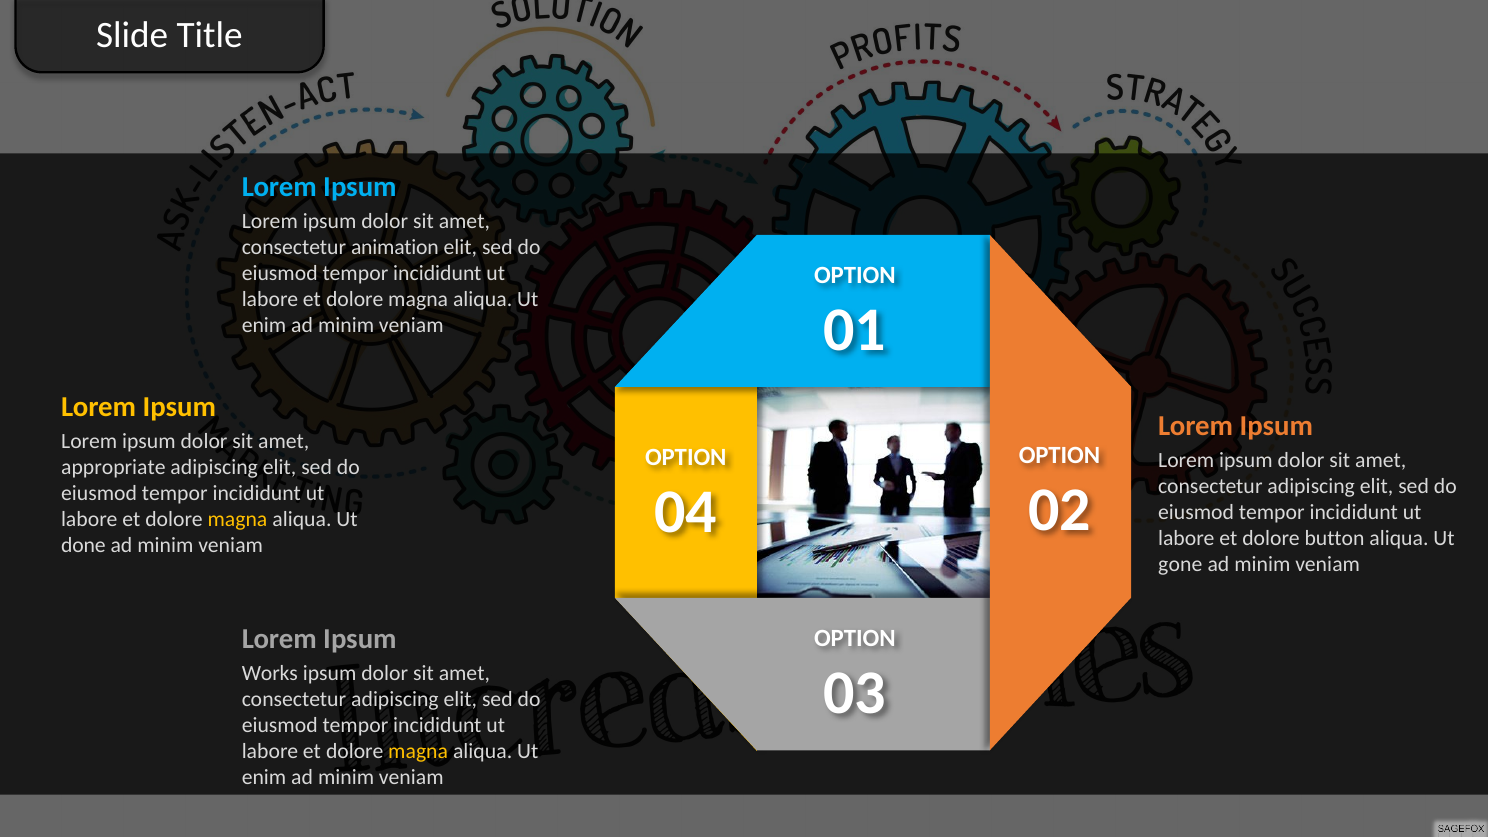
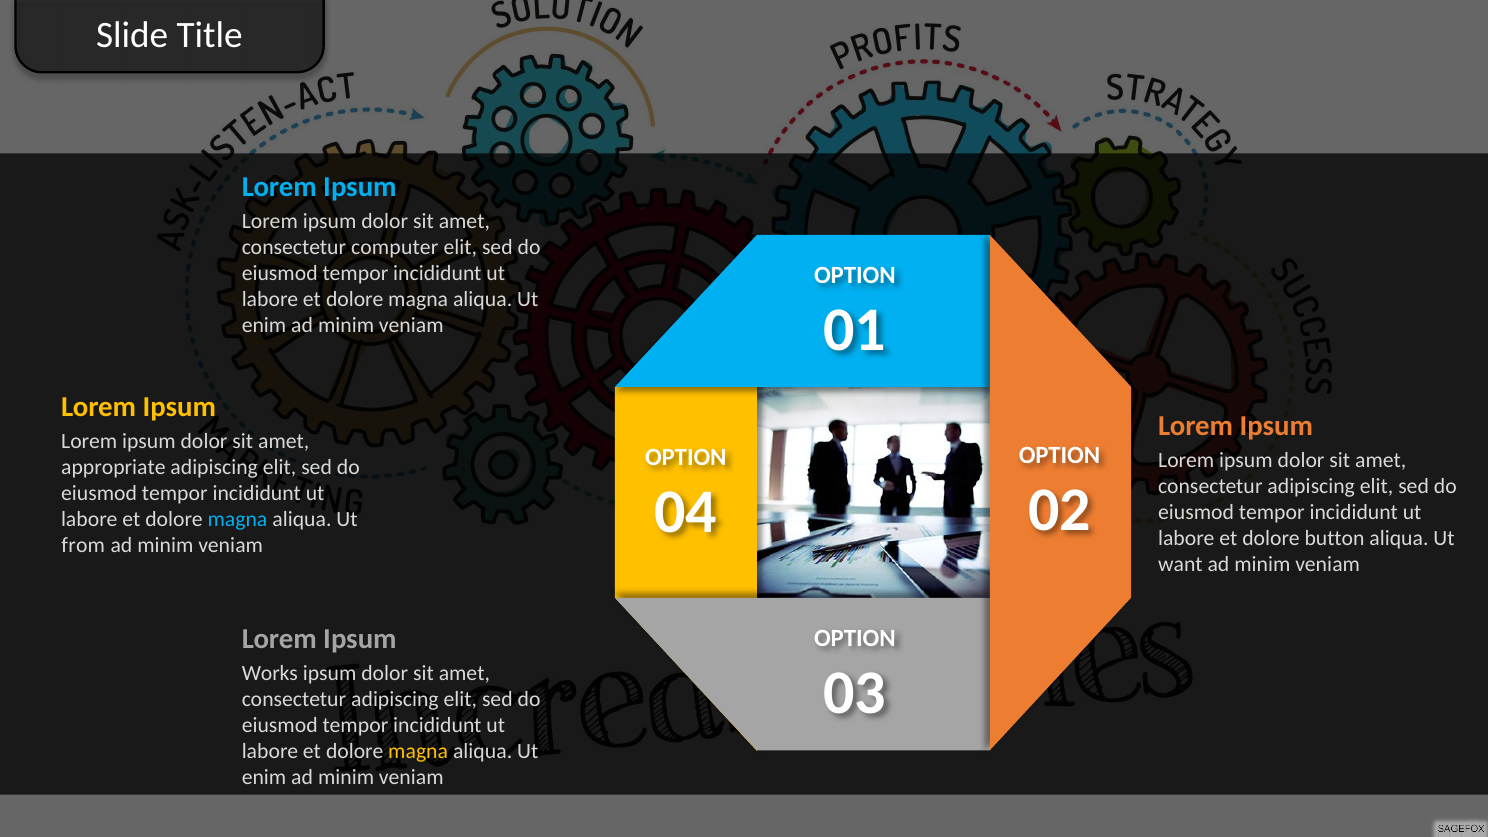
animation: animation -> computer (395, 247)
magna colour: yellow -> light blue (237, 519)
done: done -> from (83, 545)
gone: gone -> want (1180, 564)
